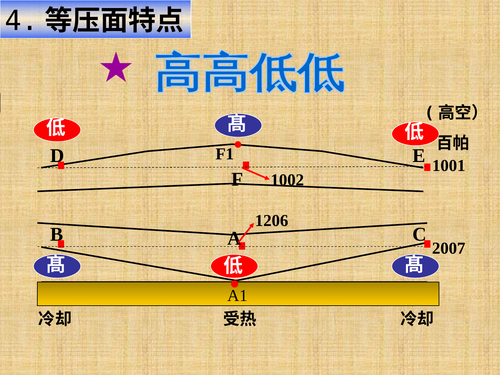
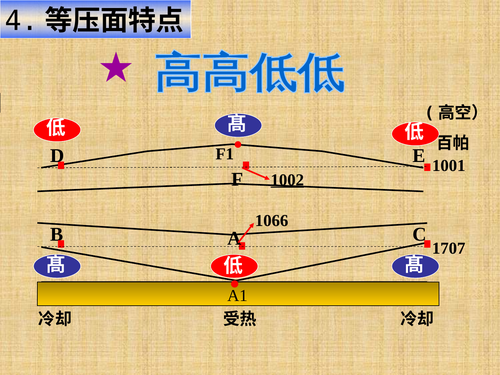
1002 underline: none -> present (287, 180)
1206: 1206 -> 1066 (272, 221)
2007: 2007 -> 1707 (449, 248)
